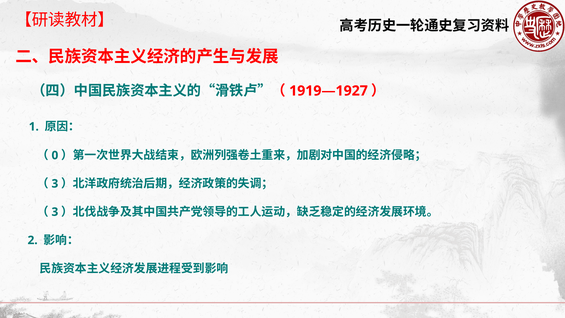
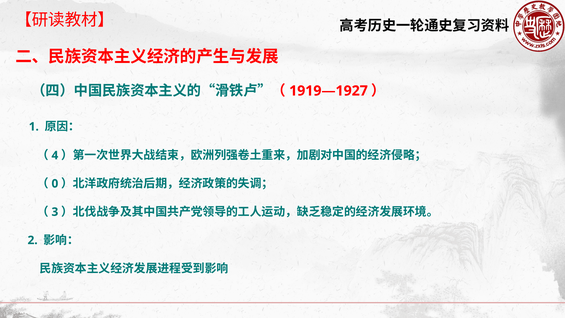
0: 0 -> 4 (55, 155)
3: 3 -> 0 (55, 184)
